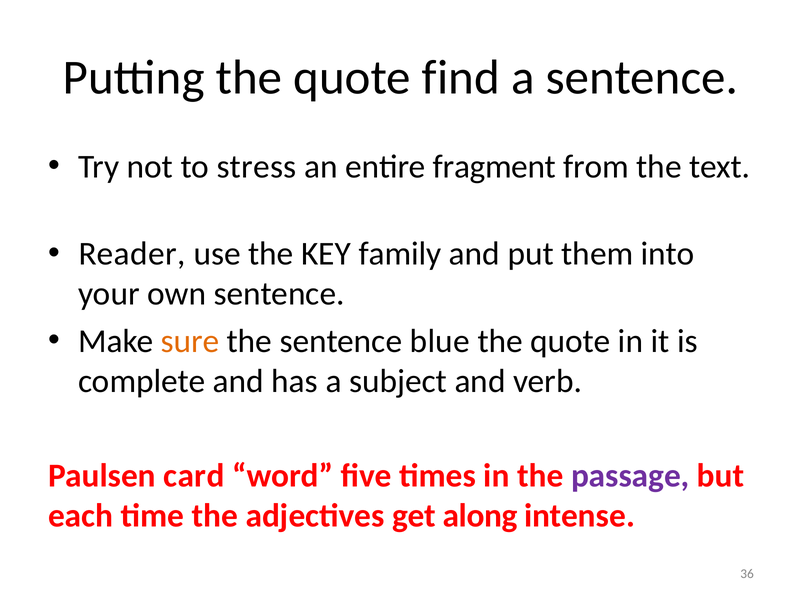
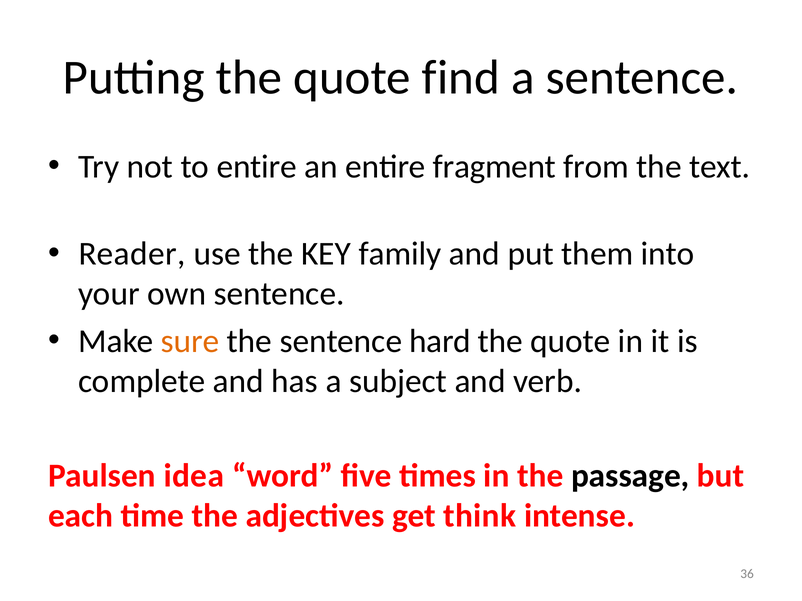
to stress: stress -> entire (257, 167)
blue: blue -> hard (440, 341)
card: card -> idea (194, 476)
passage colour: purple -> black (630, 476)
along: along -> think (480, 516)
